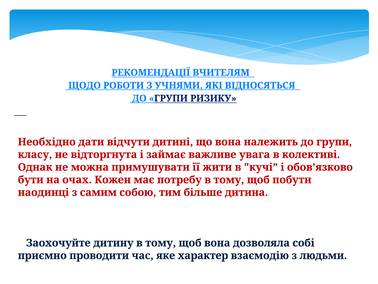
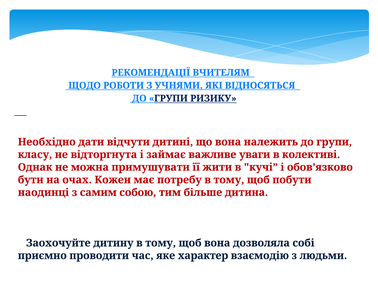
увага: увага -> уваги (255, 154)
